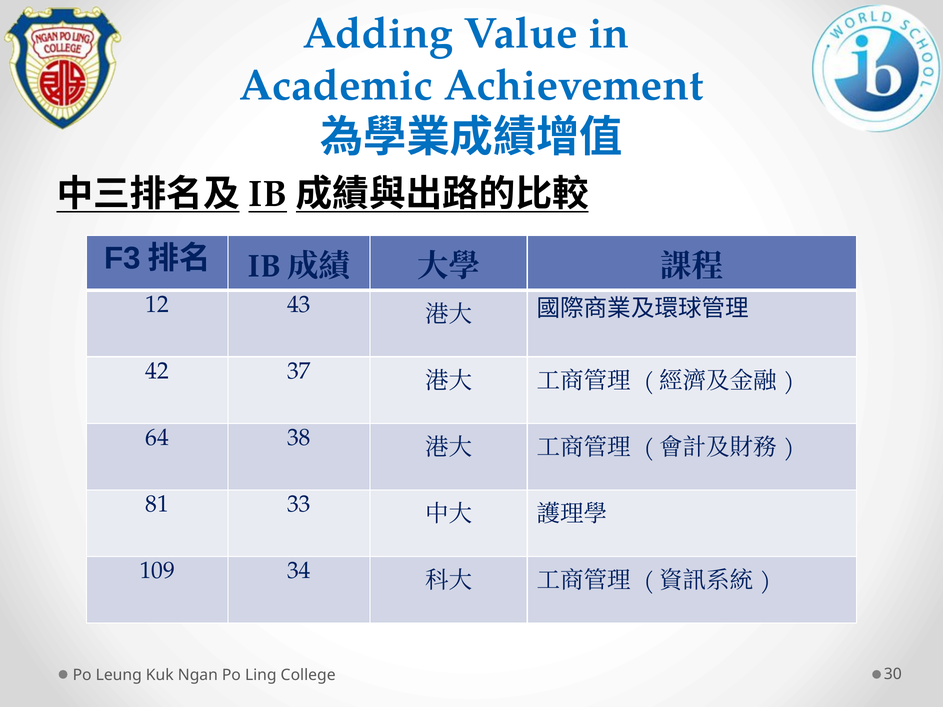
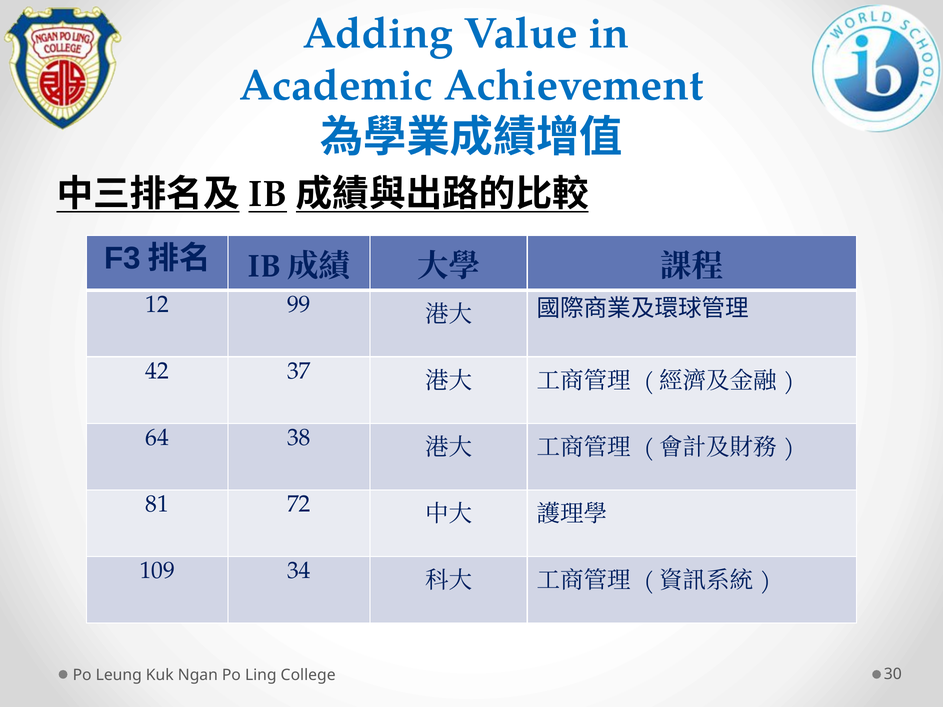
43: 43 -> 99 (299, 304)
33: 33 -> 72 (299, 504)
